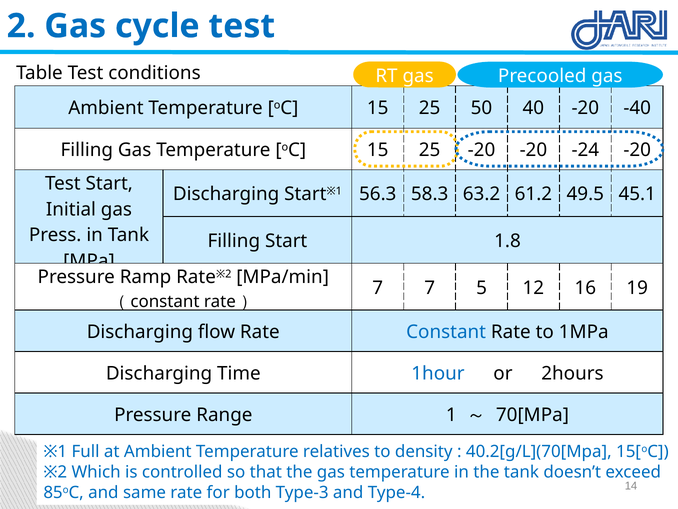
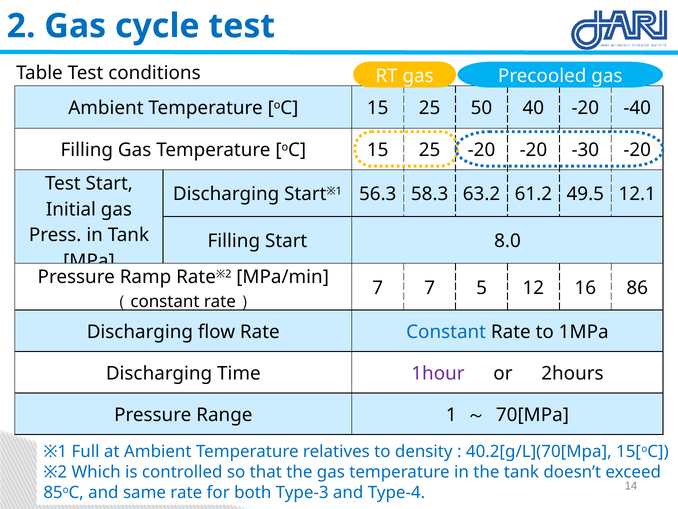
-24: -24 -> -30 (585, 150)
45.1: 45.1 -> 12.1 (637, 194)
1.8: 1.8 -> 8.0 (507, 241)
19: 19 -> 86 (637, 288)
1hour colour: blue -> purple (438, 373)
